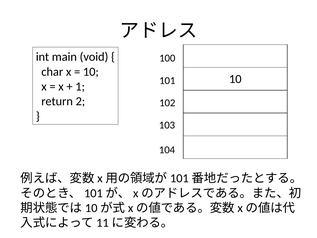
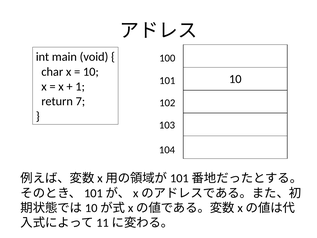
2: 2 -> 7 (80, 101)
